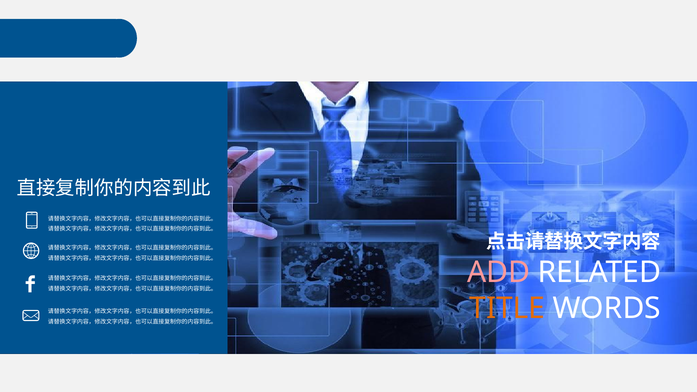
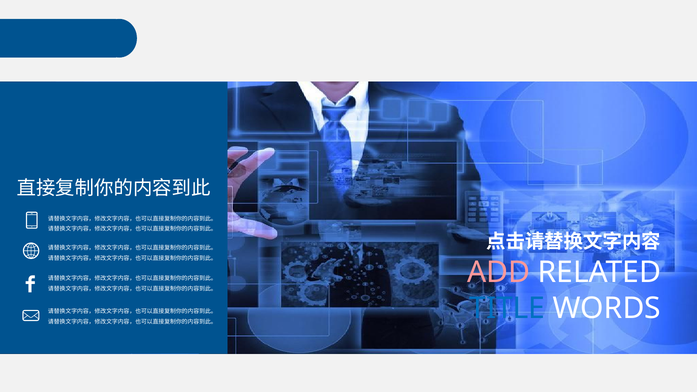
TITLE colour: orange -> blue (507, 308)
